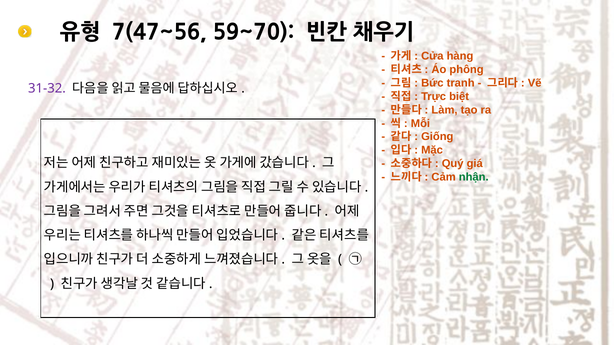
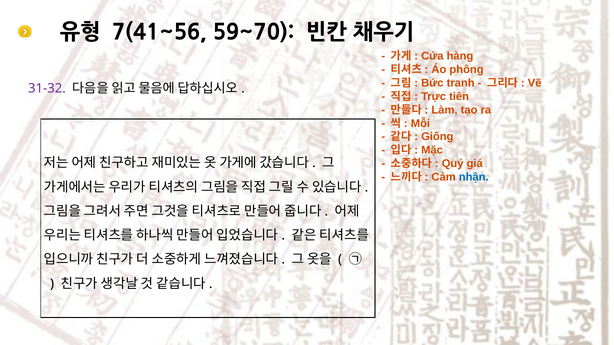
7(47~56: 7(47~56 -> 7(41~56 (159, 33)
biệt: biệt -> tiên (459, 97)
nhận colour: green -> blue (474, 177)
